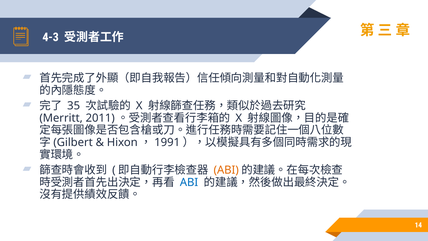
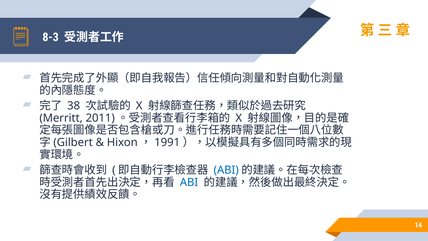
4-3: 4-3 -> 8-3 (51, 37)
35: 35 -> 38 (74, 106)
ABI colour: orange -> blue (226, 170)
